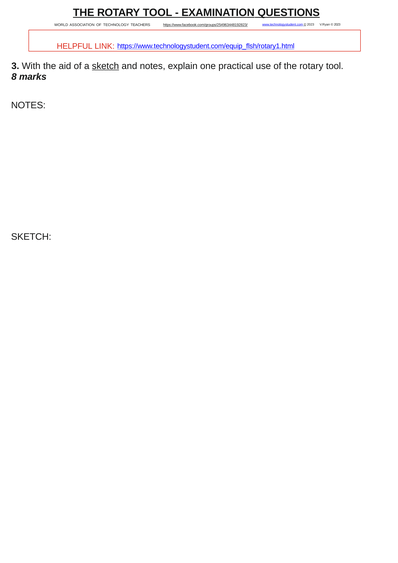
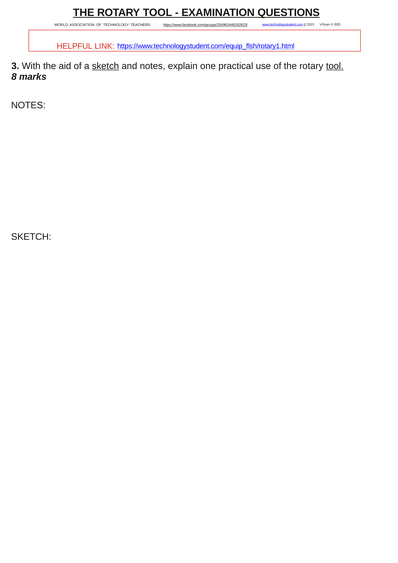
tool underline: none -> present (335, 66)
